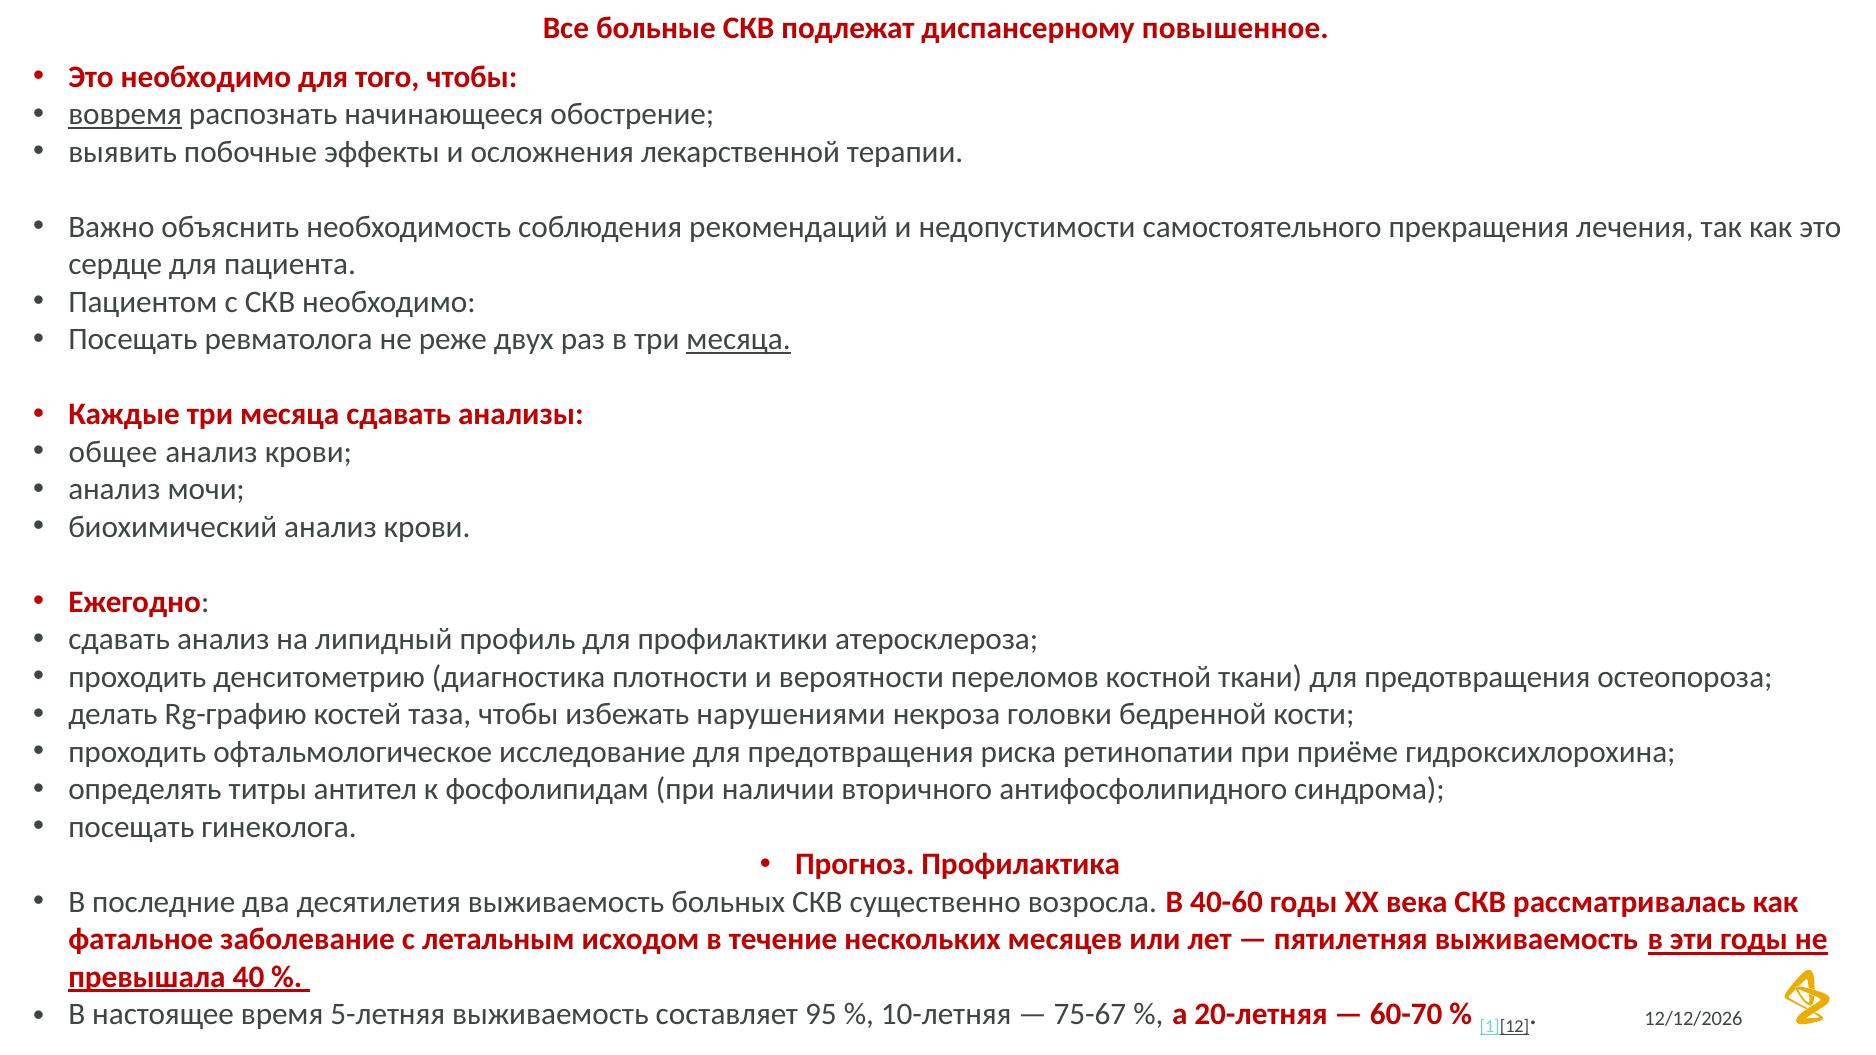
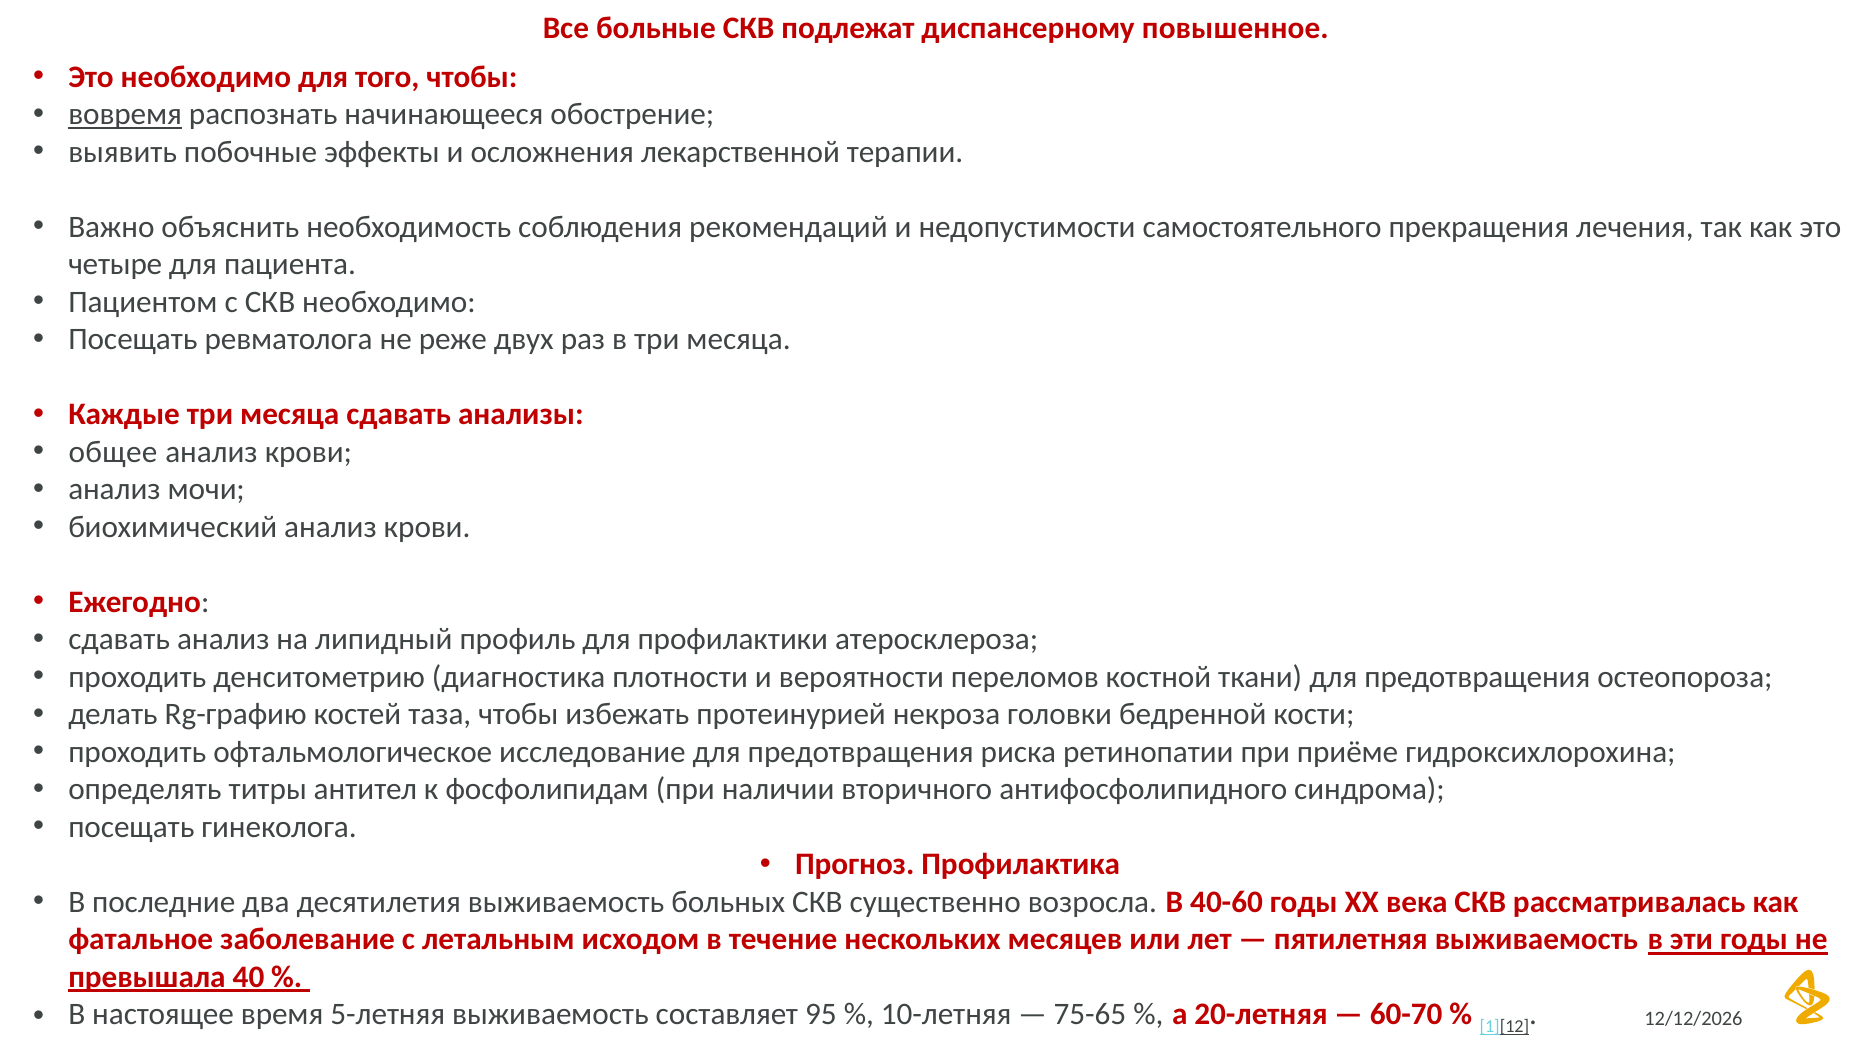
сердце: сердце -> четыре (115, 265)
месяца underline: present -> none (739, 340)
нарушениями: нарушениями -> протеинурией (791, 715)
75-67: 75-67 -> 75-65 (1090, 1015)
